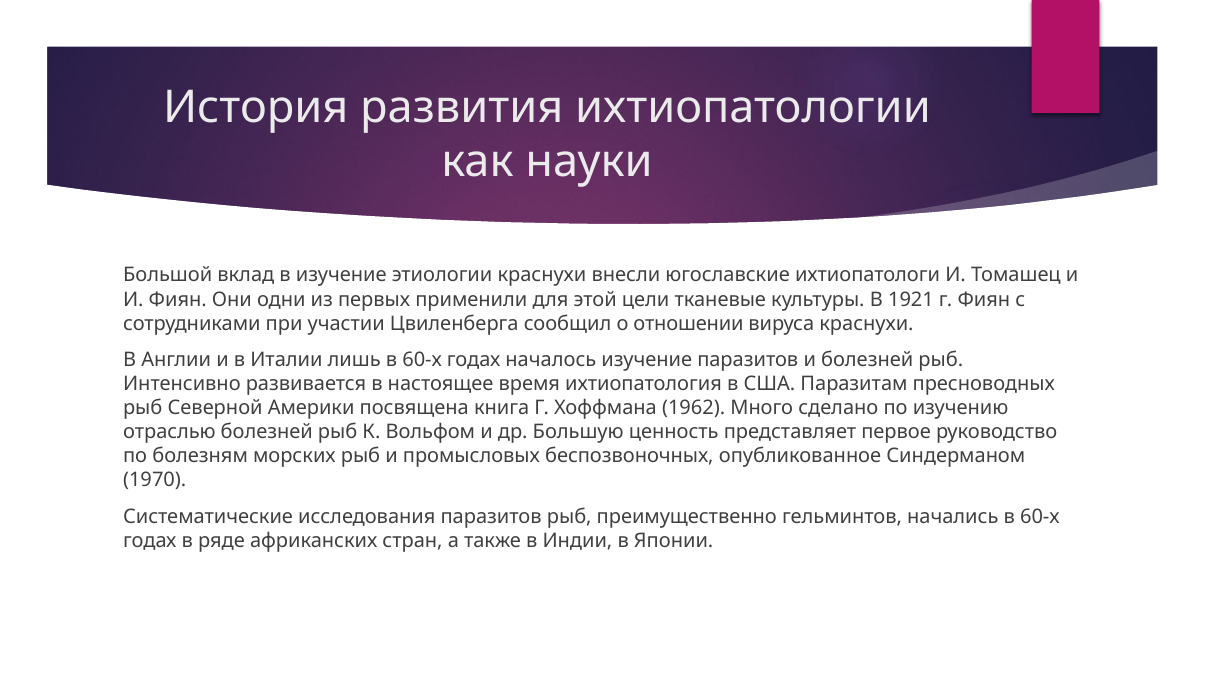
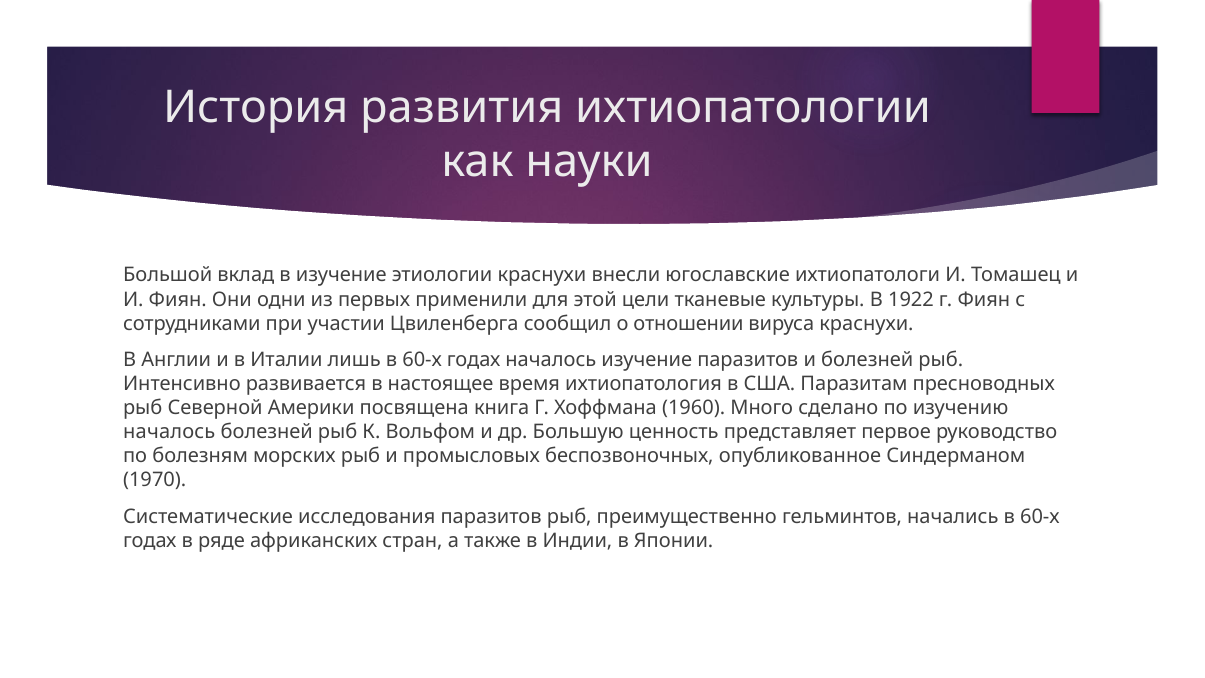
1921: 1921 -> 1922 (911, 299)
1962: 1962 -> 1960 (694, 408)
отраслью: отраслью -> началось (169, 432)
